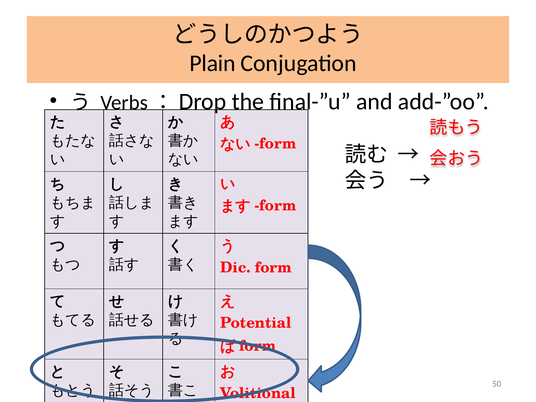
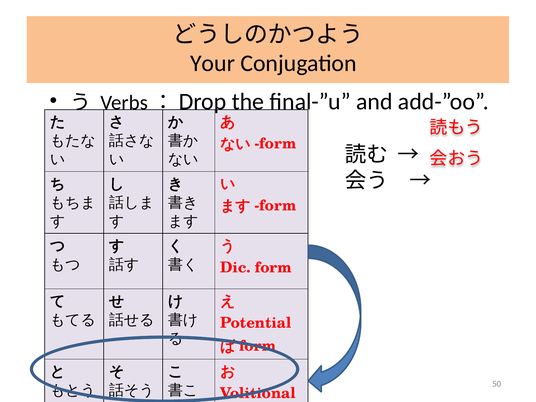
Plain: Plain -> Your (213, 63)
